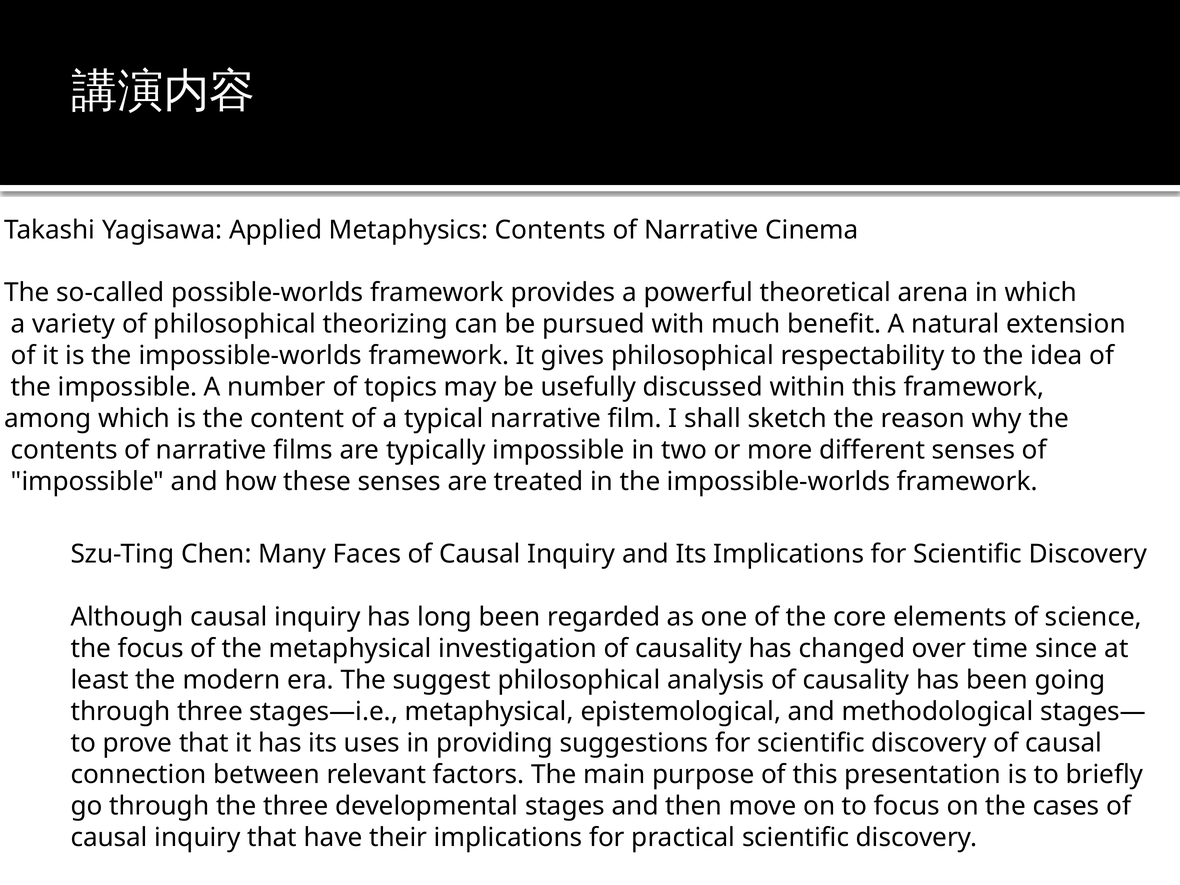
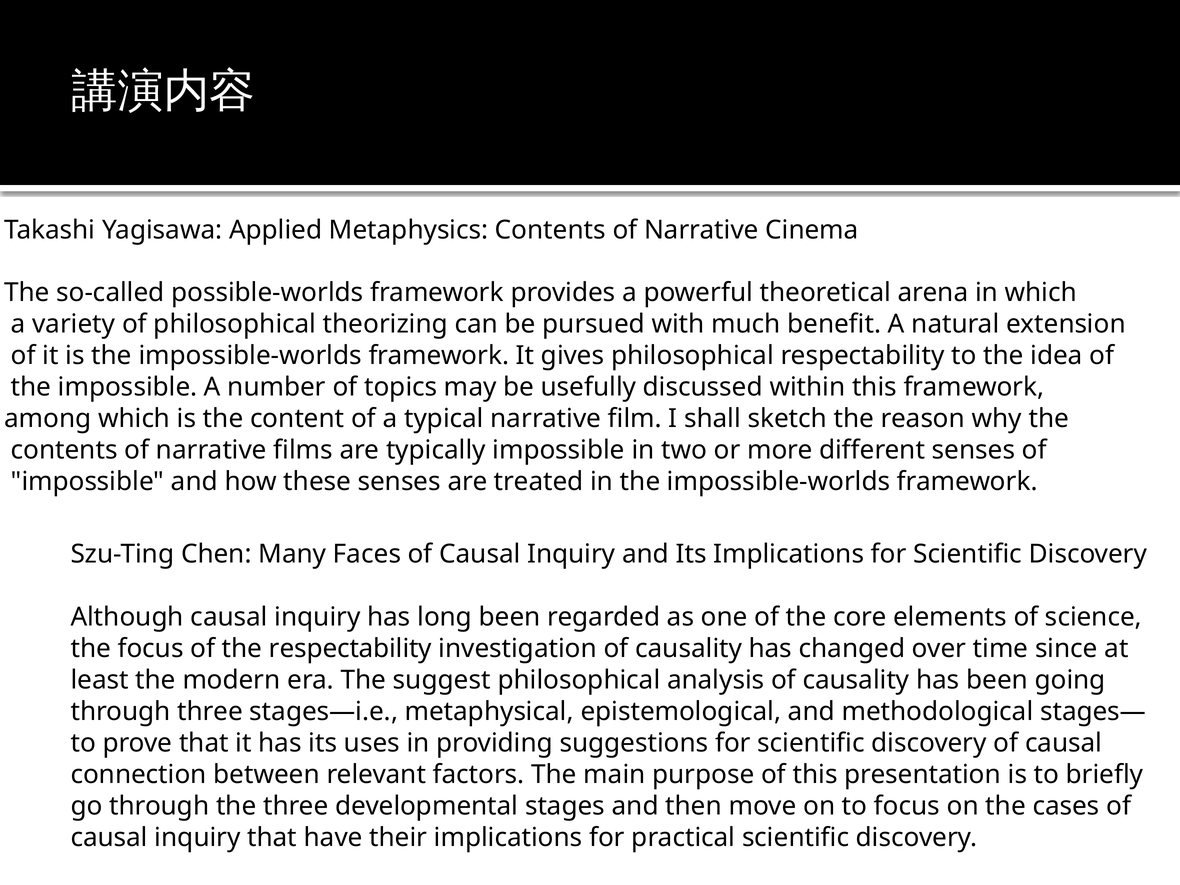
the metaphysical: metaphysical -> respectability (350, 649)
